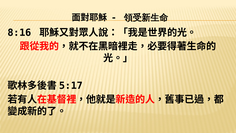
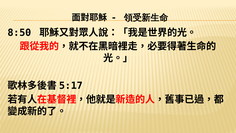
8:16: 8:16 -> 8:50 (19, 33)
